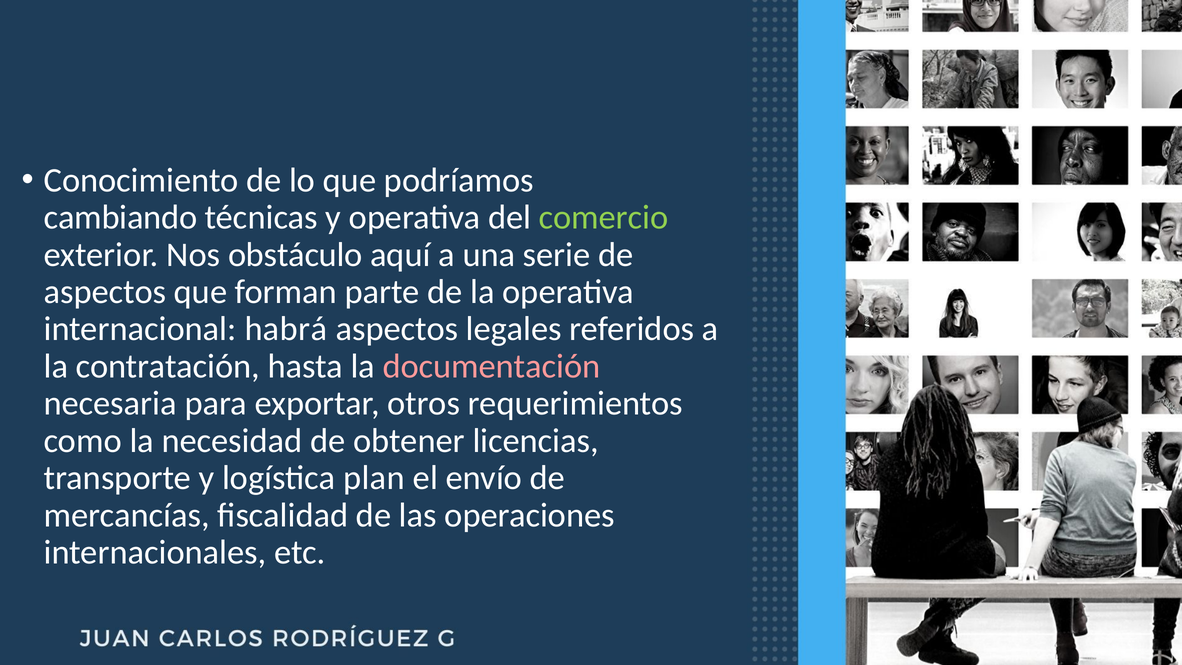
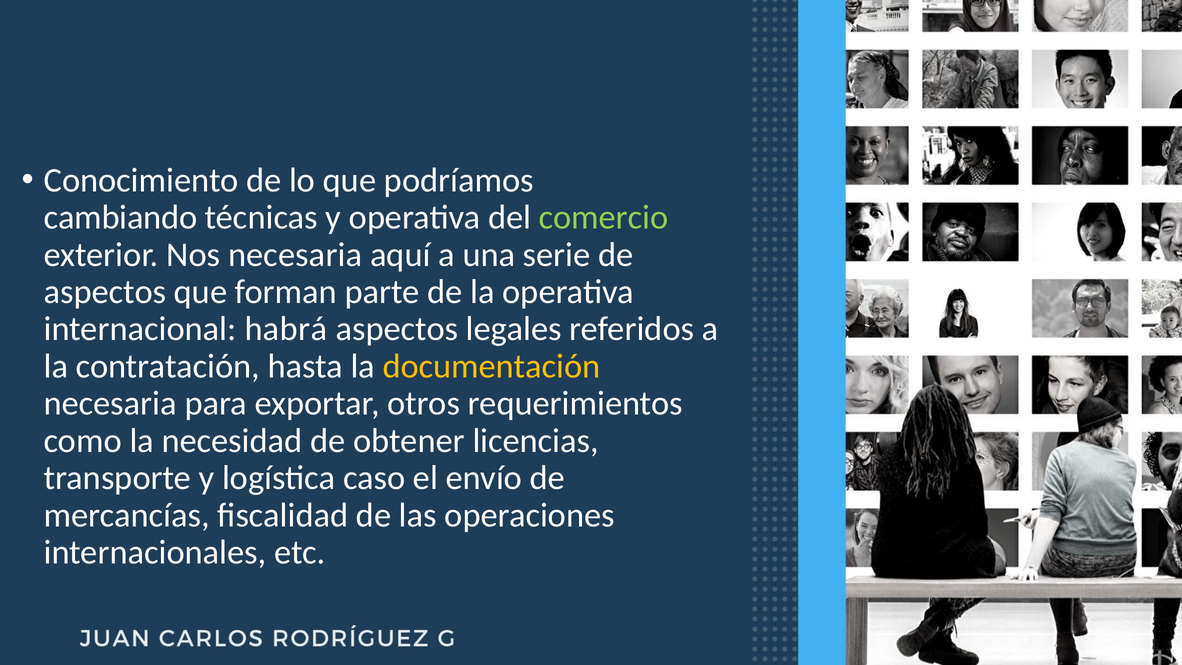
Nos obstáculo: obstáculo -> necesaria (295, 255)
documentación colour: pink -> yellow (492, 366)
plan: plan -> caso (374, 478)
